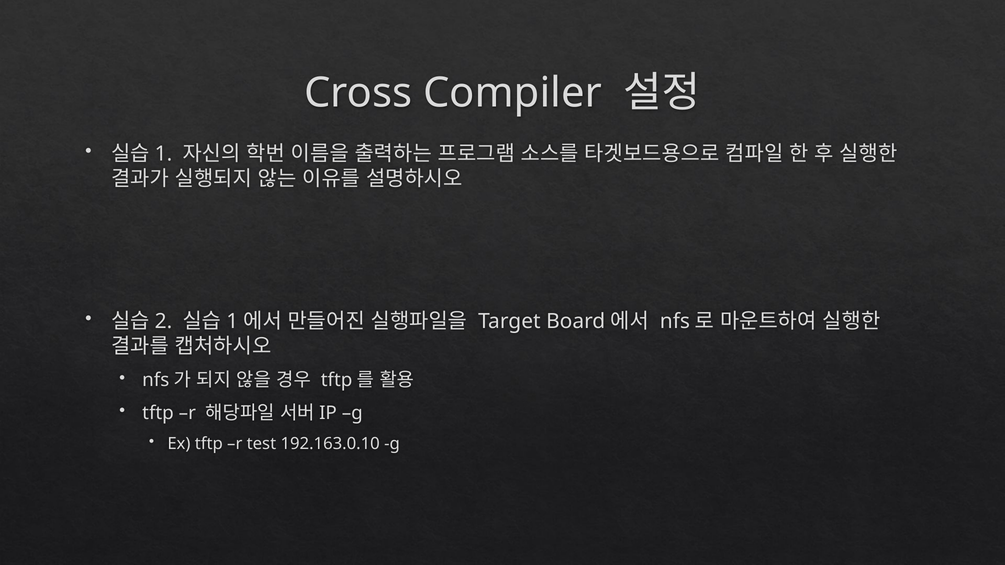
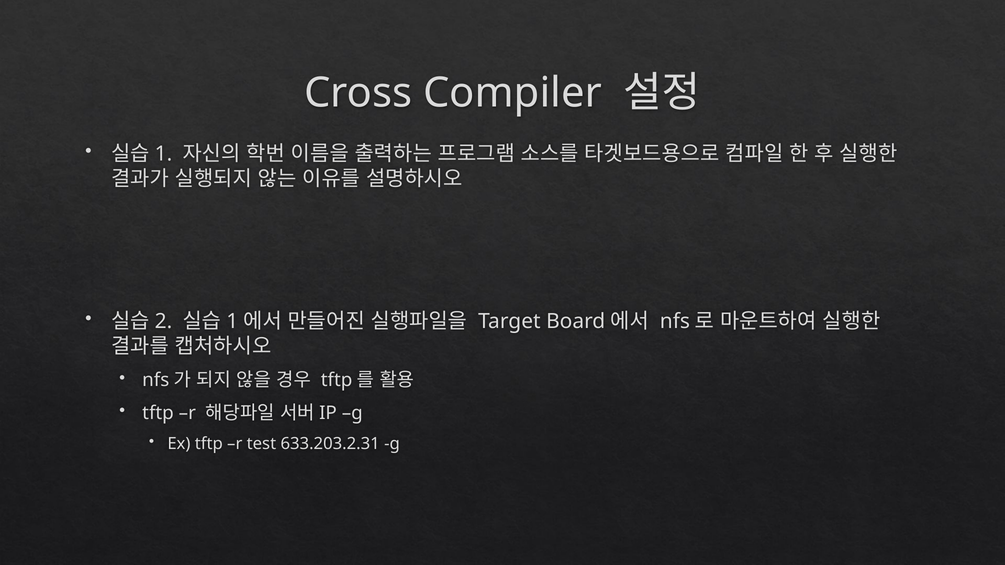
192.163.0.10: 192.163.0.10 -> 633.203.2.31 (330, 444)
